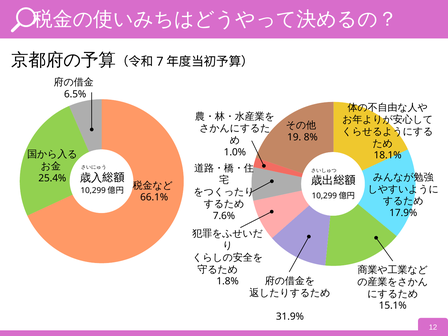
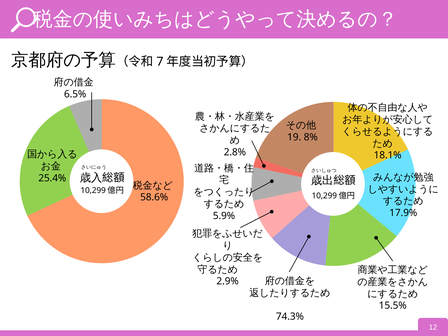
1.0%: 1.0% -> 2.8% (235, 152)
66.1%: 66.1% -> 58.6% (154, 197)
7.6%: 7.6% -> 5.9% (224, 216)
1.8%: 1.8% -> 2.9% (228, 281)
15.1%: 15.1% -> 15.5% (393, 306)
31.9%: 31.9% -> 74.3% (290, 317)
